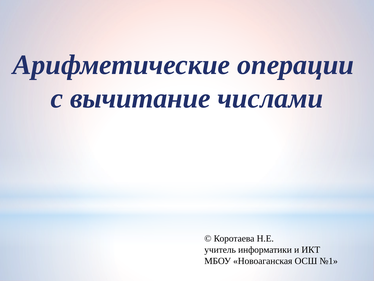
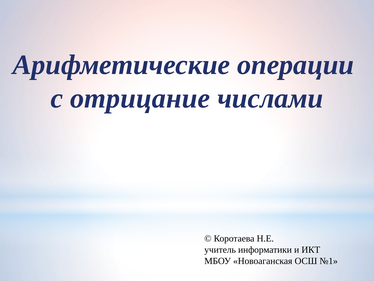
вычитание: вычитание -> отрицание (140, 98)
